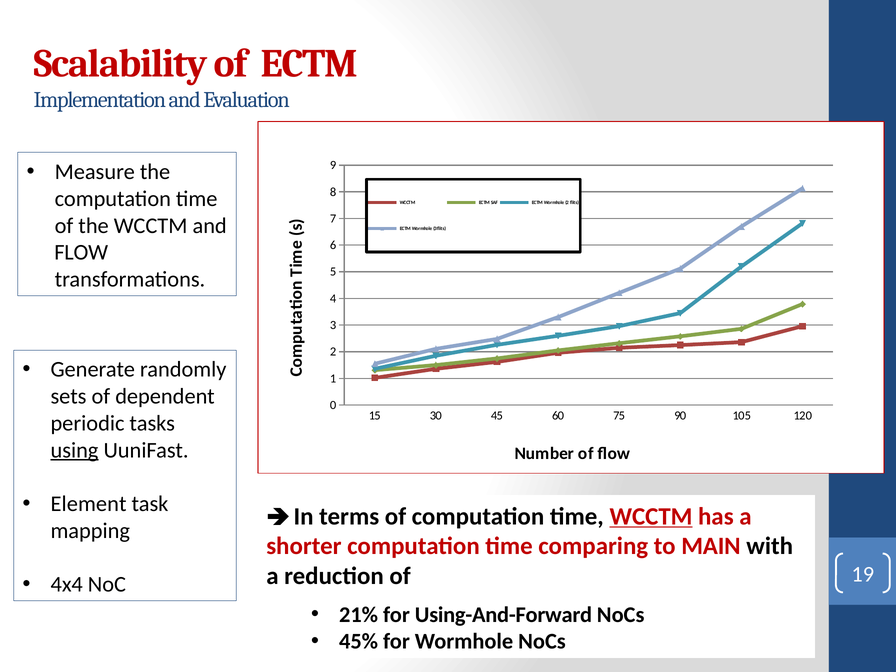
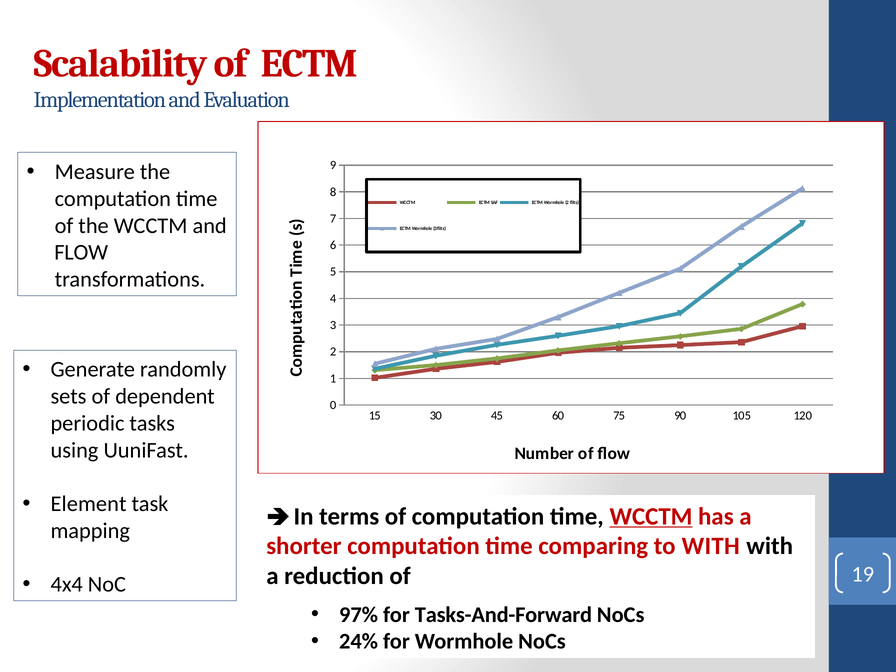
using underline: present -> none (74, 450)
to MAIN: MAIN -> WITH (711, 546)
21%: 21% -> 97% (359, 615)
Using-And-Forward: Using-And-Forward -> Tasks-And-Forward (503, 615)
45%: 45% -> 24% (359, 642)
